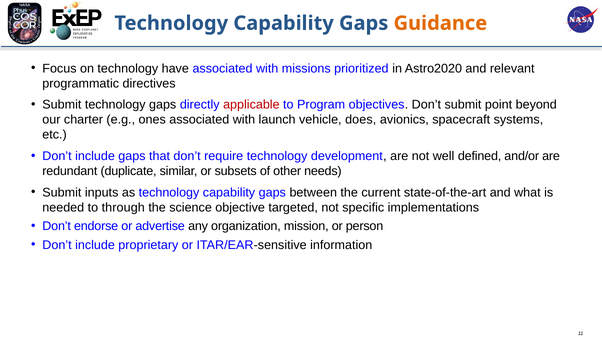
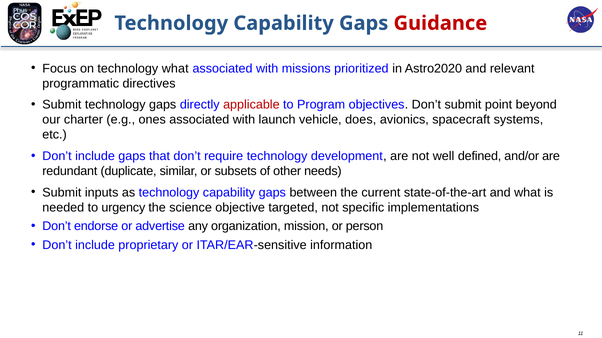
Guidance colour: orange -> red (440, 23)
technology have: have -> what (175, 69)
through: through -> urgency (123, 208)
